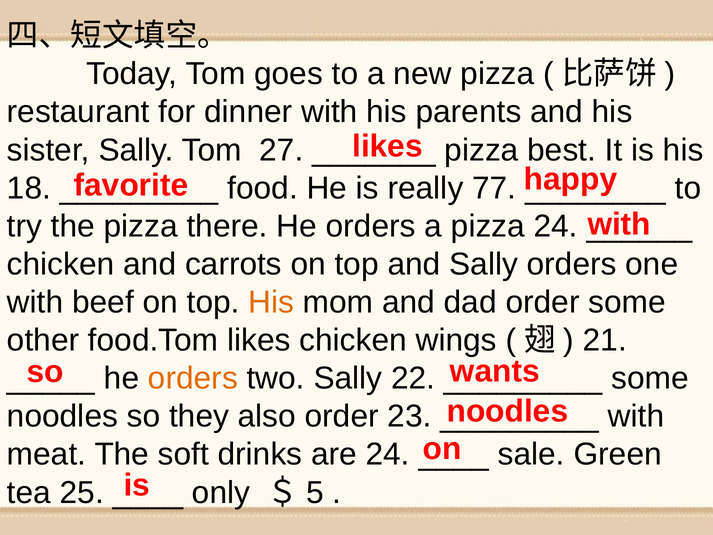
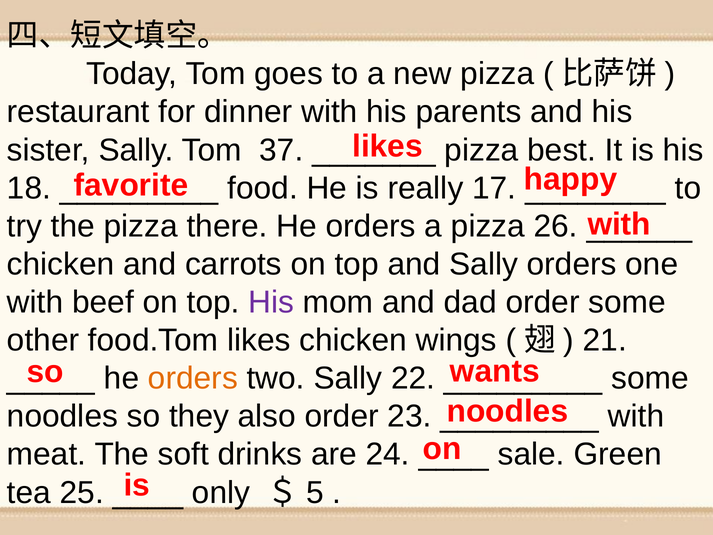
27: 27 -> 37 (281, 150)
77: 77 -> 17 (494, 188)
pizza 24: 24 -> 26 (556, 226)
His colour: orange -> purple (271, 302)
